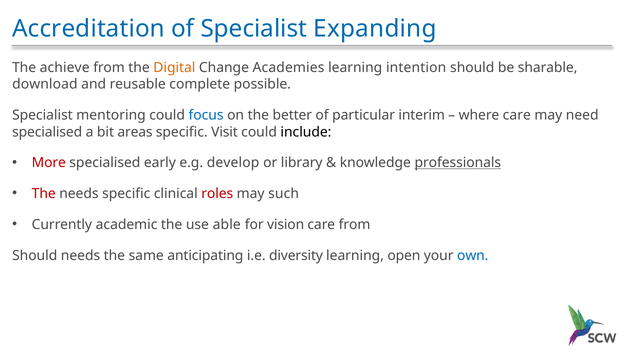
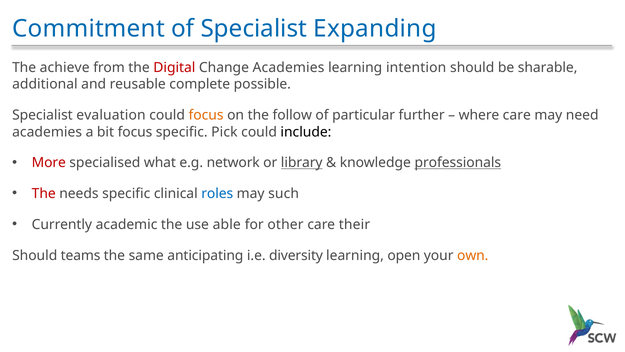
Accreditation: Accreditation -> Commitment (89, 29)
Digital colour: orange -> red (174, 68)
download: download -> additional (45, 84)
mentoring: mentoring -> evaluation (111, 115)
focus colour: blue -> orange (206, 115)
better: better -> follow (292, 115)
interim: interim -> further (422, 115)
specialised: specialised -> academies (47, 132)
bit areas: areas -> focus (135, 132)
Visit: Visit -> Pick (224, 132)
early: early -> what (160, 163)
develop: develop -> network (233, 163)
library underline: none -> present (302, 163)
roles colour: red -> blue (217, 193)
vision: vision -> other (286, 224)
care from: from -> their (354, 224)
Should needs: needs -> teams (81, 255)
own colour: blue -> orange (473, 255)
